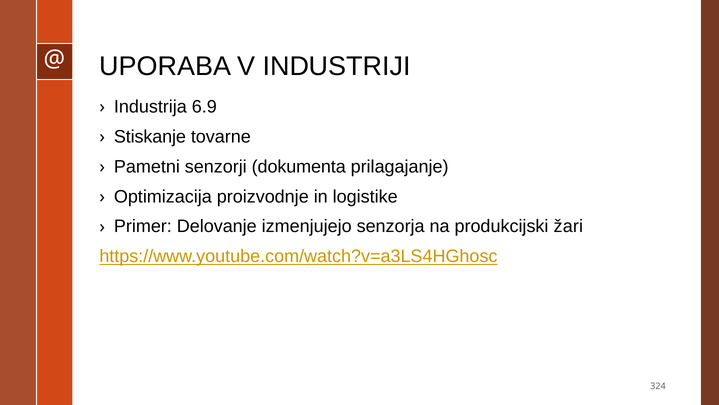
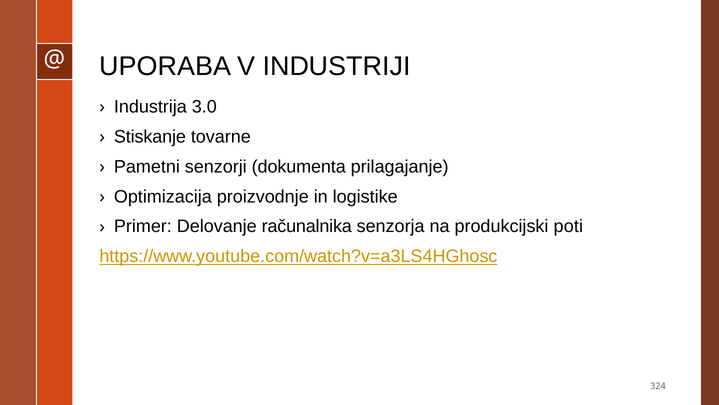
6.9: 6.9 -> 3.0 (204, 107)
izmenjujejo: izmenjujejo -> računalnika (307, 226)
žari: žari -> poti (568, 226)
